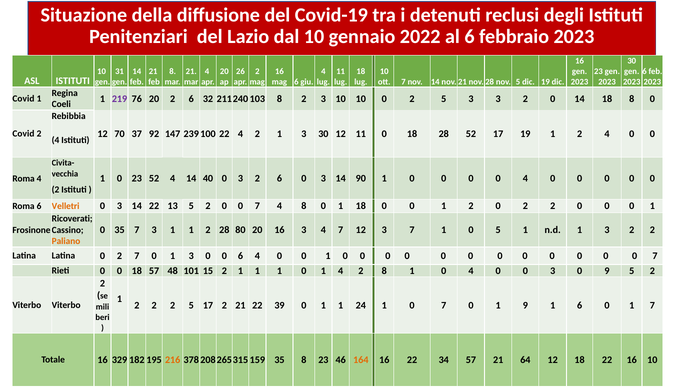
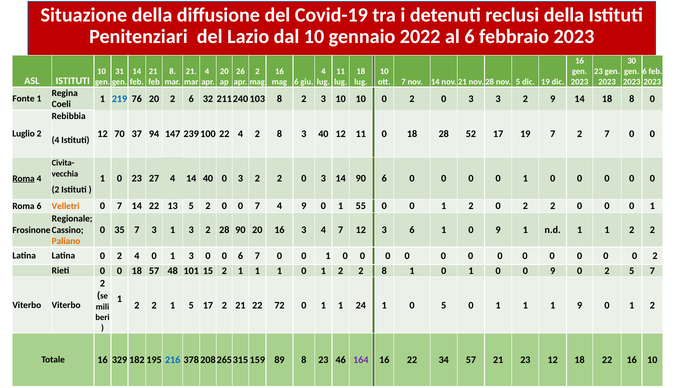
reclusi degli: degli -> della (564, 15)
219 colour: purple -> blue (120, 99)
0 2 5: 5 -> 0 (444, 99)
3 2 0: 0 -> 9 (553, 99)
Covid: Covid -> Fonte (23, 99)
92: 92 -> 94 (154, 134)
4 2 1: 1 -> 8 (279, 134)
3 30: 30 -> 40 (323, 134)
19 1: 1 -> 7 (553, 134)
2 4: 4 -> 7 (607, 134)
Covid: Covid -> Luglio (24, 134)
23 52: 52 -> 27 (154, 178)
3 2 6: 6 -> 2 (279, 178)
90 1: 1 -> 6 (384, 178)
4: 4 -> 1 (525, 178)
Roma underline: none -> present (24, 178)
3: 3 -> 7 (120, 206)
4 8: 8 -> 9 (304, 206)
1 18: 18 -> 55 (361, 206)
Ricoverati: Ricoverati -> Regionale (72, 218)
3 1 1: 1 -> 3 (191, 230)
28 80: 80 -> 90 (240, 230)
3 7: 7 -> 6 (412, 230)
1 0 5: 5 -> 9 (498, 230)
n.d 1 3: 3 -> 1 (607, 230)
2 7: 7 -> 4 (137, 256)
6 4: 4 -> 7 (257, 256)
7: 7 -> 2 (655, 256)
1 0 1 4: 4 -> 2 (341, 271)
8 1 0 4: 4 -> 1 (471, 271)
0 0 3: 3 -> 9 (553, 271)
9: 9 -> 2 (607, 271)
2: 2 -> 7 (652, 271)
2 2 2: 2 -> 1 (173, 305)
39: 39 -> 72 (279, 305)
1 0 7: 7 -> 5 (444, 305)
9: 9 -> 1 (525, 305)
1 6: 6 -> 9 (580, 305)
7: 7 -> 2 (652, 305)
216 colour: orange -> blue (173, 359)
35: 35 -> 89 (279, 359)
164 colour: orange -> purple (361, 359)
21 64: 64 -> 23 (525, 359)
